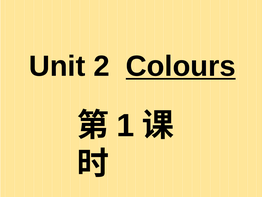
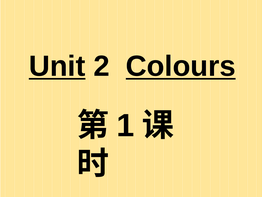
Unit underline: none -> present (57, 66)
